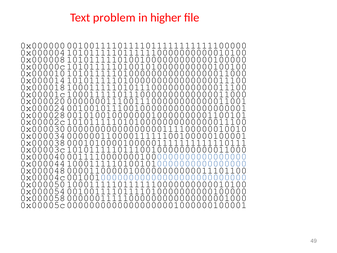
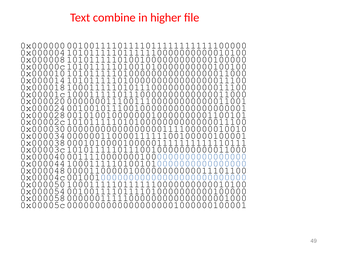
problem: problem -> combine (114, 18)
